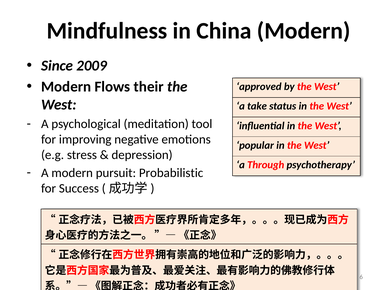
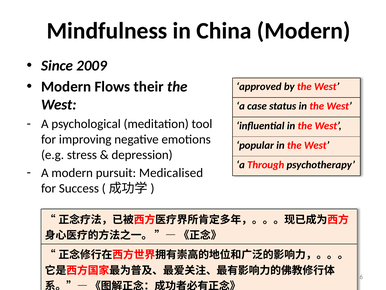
take: take -> case (257, 106)
Probabilistic: Probabilistic -> Medicalised (171, 173)
